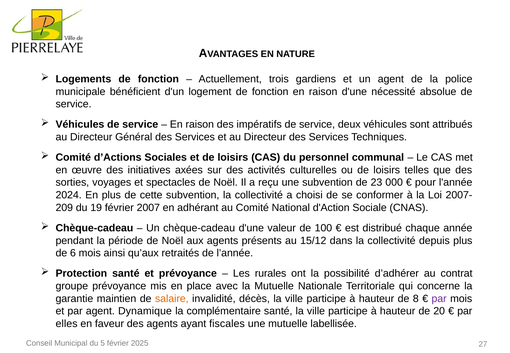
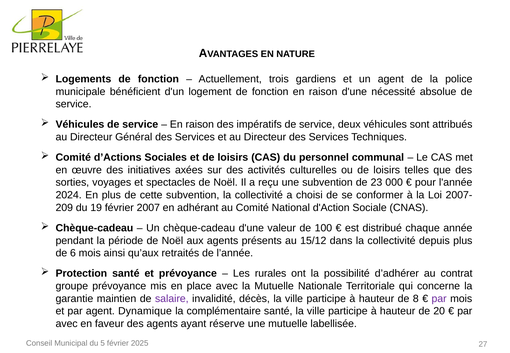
salaire colour: orange -> purple (172, 299)
elles: elles -> avec (67, 324)
fiscales: fiscales -> réserve (227, 324)
